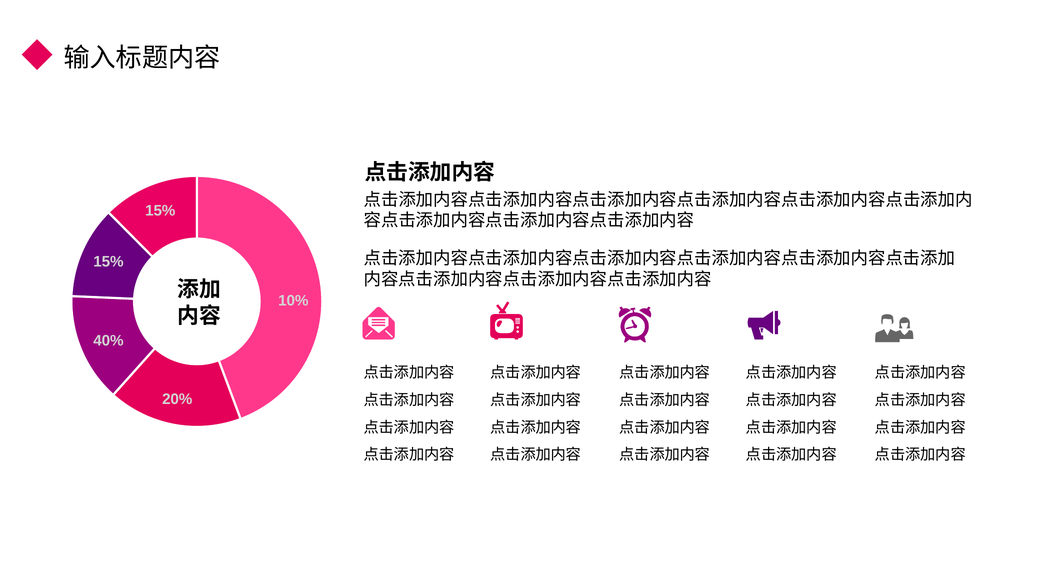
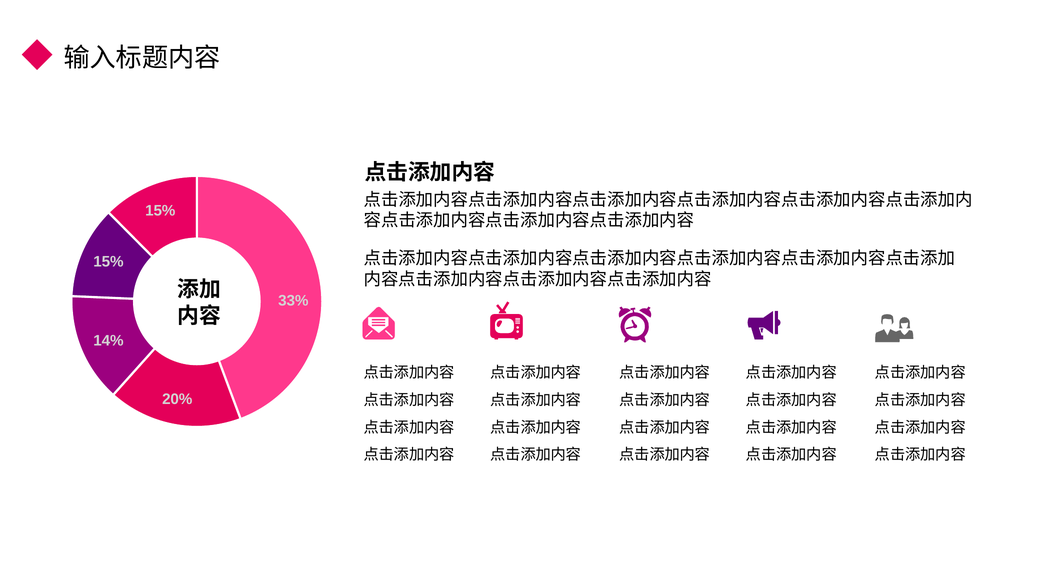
10%: 10% -> 33% (293, 301)
40%: 40% -> 14% (108, 340)
